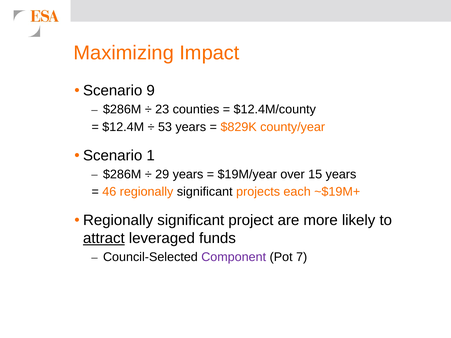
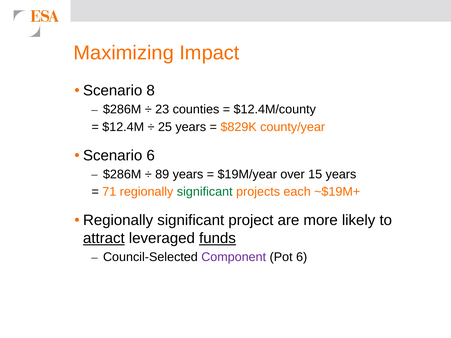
9: 9 -> 8 (151, 91)
53: 53 -> 25 (165, 127)
Scenario 1: 1 -> 6 (151, 156)
29: 29 -> 89 (162, 174)
46: 46 -> 71 (109, 192)
significant colour: black -> green (205, 192)
funds underline: none -> present (217, 238)
Pot 7: 7 -> 6 (302, 257)
